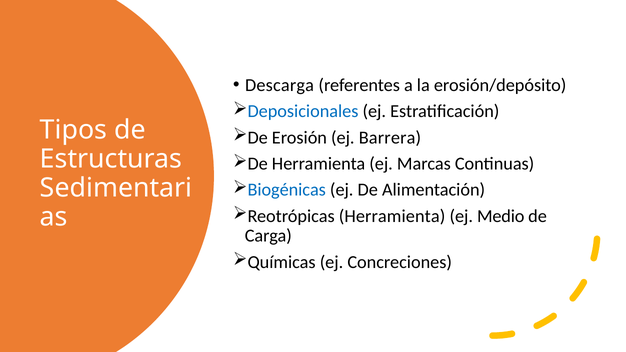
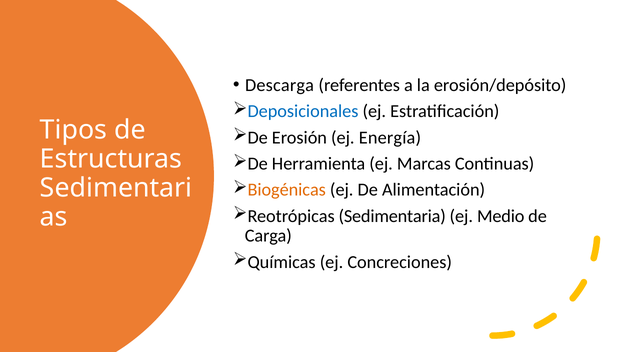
Barrera: Barrera -> Energía (390, 138)
Biogénicas colour: blue -> orange (287, 190)
Reotrópicas Herramienta: Herramienta -> Sedimentaria (392, 216)
